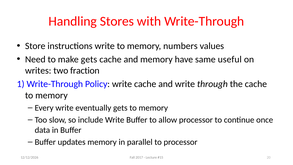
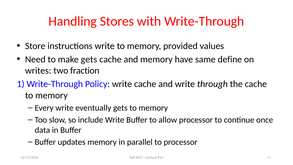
numbers: numbers -> provided (180, 46)
useful: useful -> define (230, 59)
